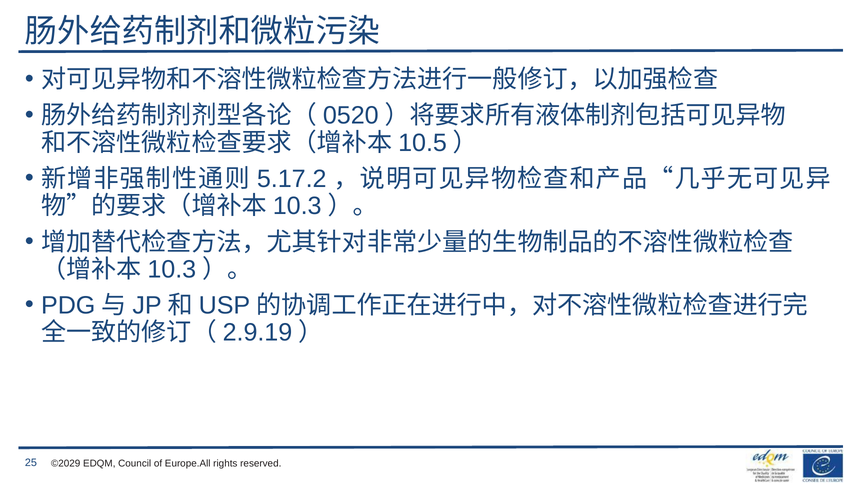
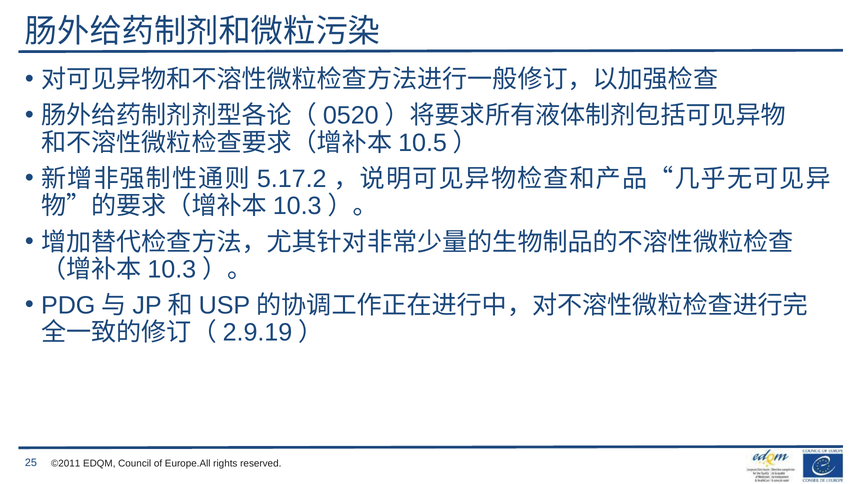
©2029: ©2029 -> ©2011 (66, 464)
